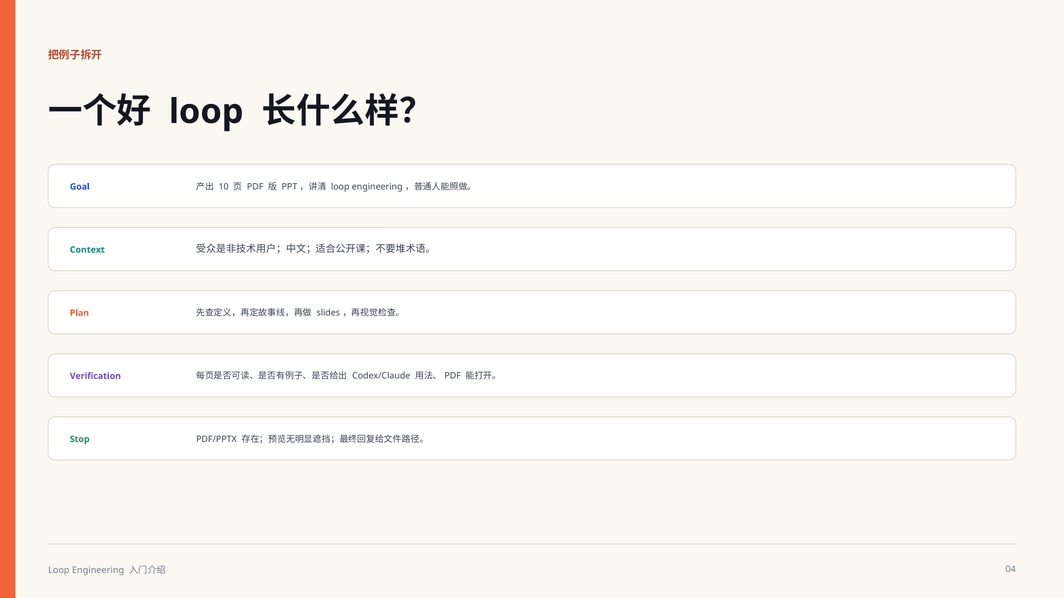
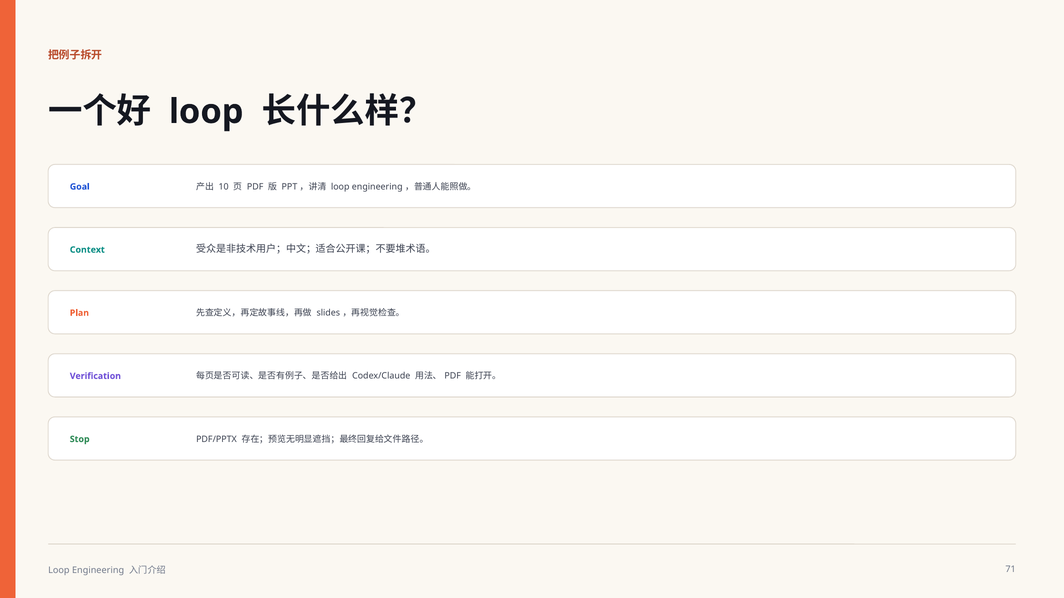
04: 04 -> 71 (1011, 570)
